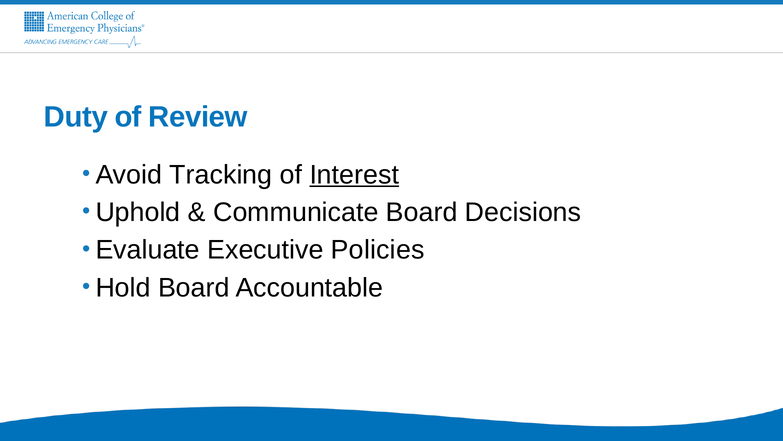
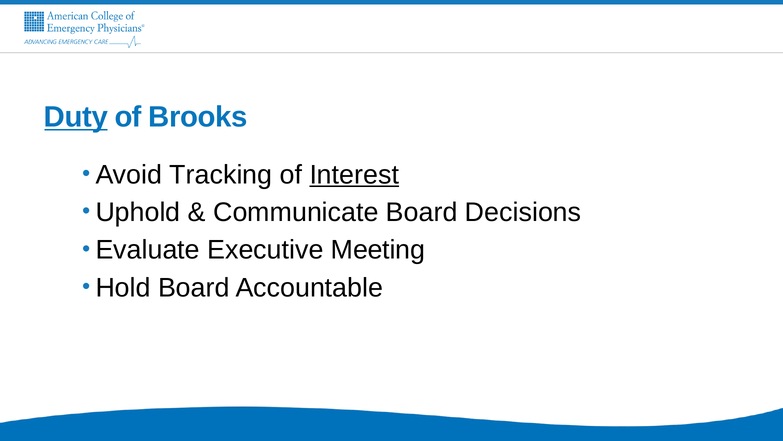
Duty underline: none -> present (76, 117)
Review: Review -> Brooks (198, 117)
Policies: Policies -> Meeting (378, 250)
